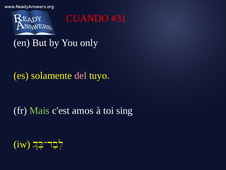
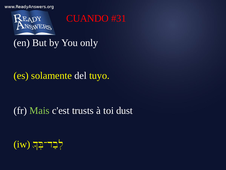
del colour: pink -> white (81, 75)
amos: amos -> trusts (83, 110)
sing: sing -> dust (124, 110)
